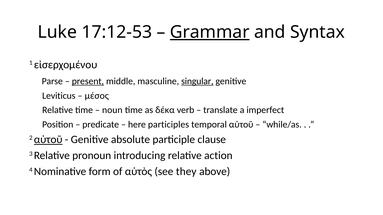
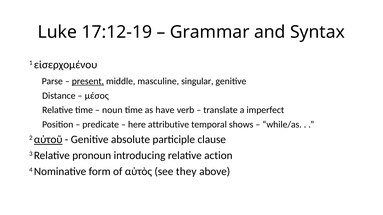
17:12-53: 17:12-53 -> 17:12-19 (117, 32)
Grammar underline: present -> none (210, 32)
singular underline: present -> none (197, 81)
Leviticus: Leviticus -> Distance (59, 96)
δέκα: δέκα -> have (165, 110)
participles: participles -> attributive (169, 125)
temporal αὐτοῦ: αὐτοῦ -> shows (241, 125)
